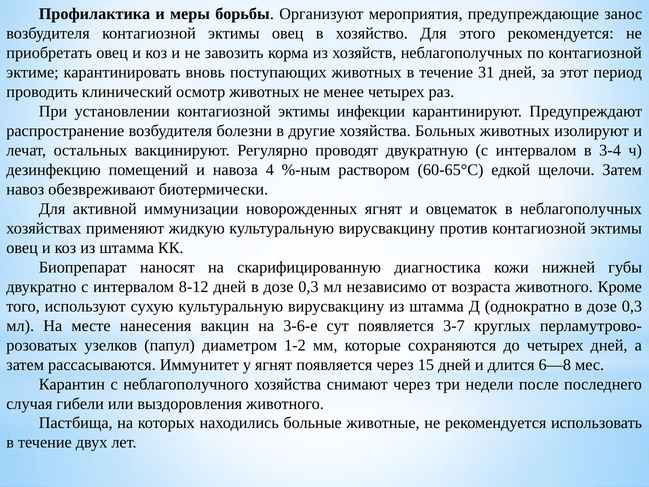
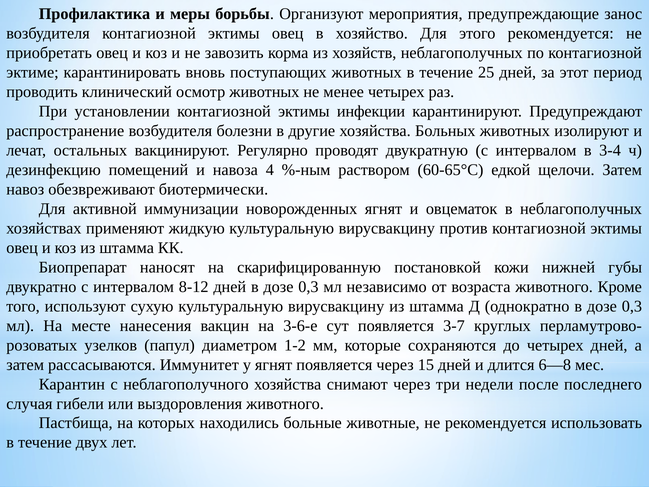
31: 31 -> 25 (486, 72)
диагностика: диагностика -> постановкой (438, 267)
